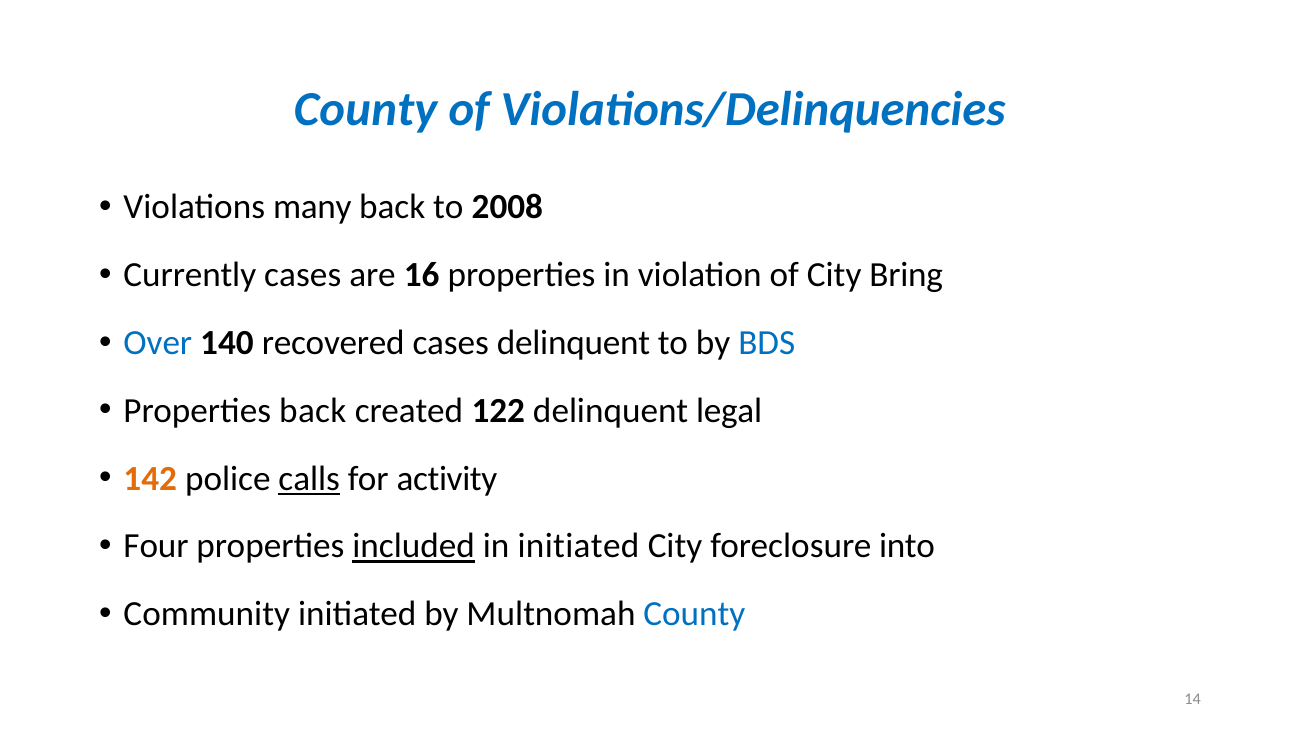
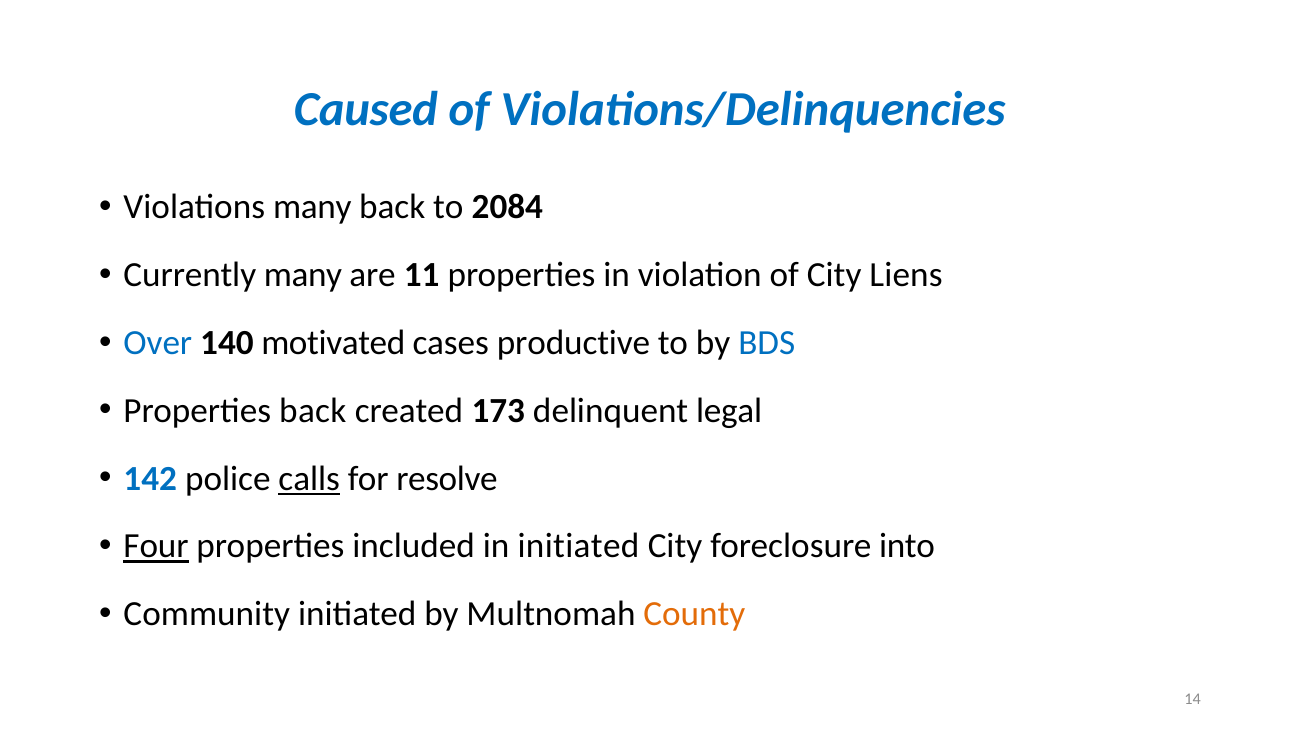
County: County -> Caused (366, 109)
2008: 2008 -> 2084 (507, 207)
Currently cases: cases -> many (303, 275)
16: 16 -> 11 (422, 275)
Bring: Bring -> Liens (906, 275)
recovered: recovered -> motivated (333, 342)
cases delinquent: delinquent -> productive (573, 342)
122: 122 -> 173 (498, 410)
142 colour: orange -> blue (150, 478)
activity: activity -> resolve (447, 478)
Four underline: none -> present (156, 546)
included underline: present -> none (414, 546)
County colour: blue -> orange (694, 614)
